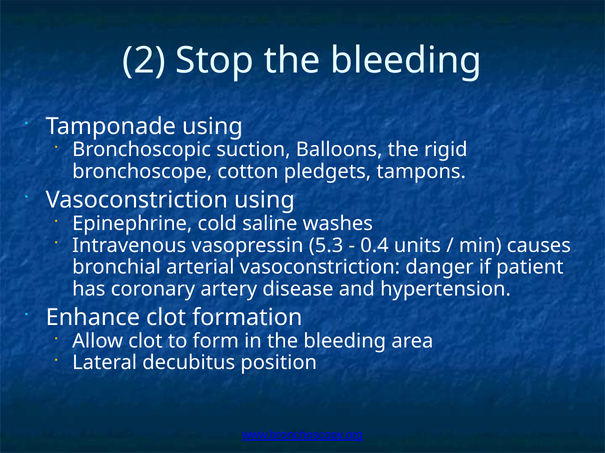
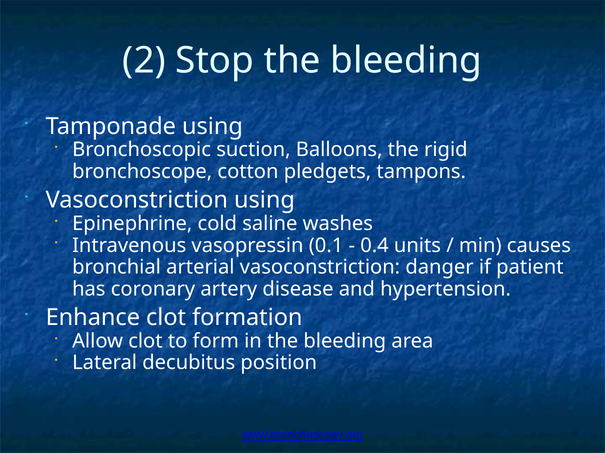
5.3: 5.3 -> 0.1 (326, 246)
